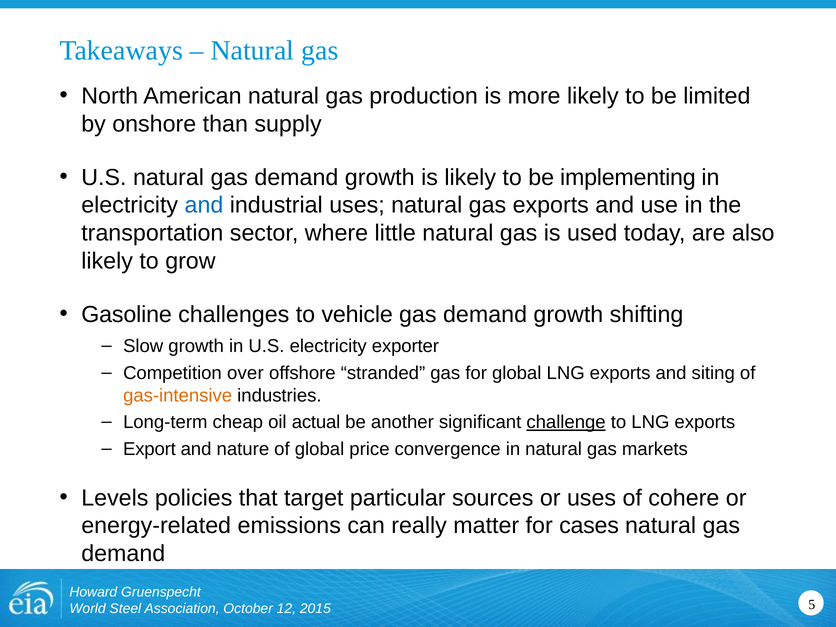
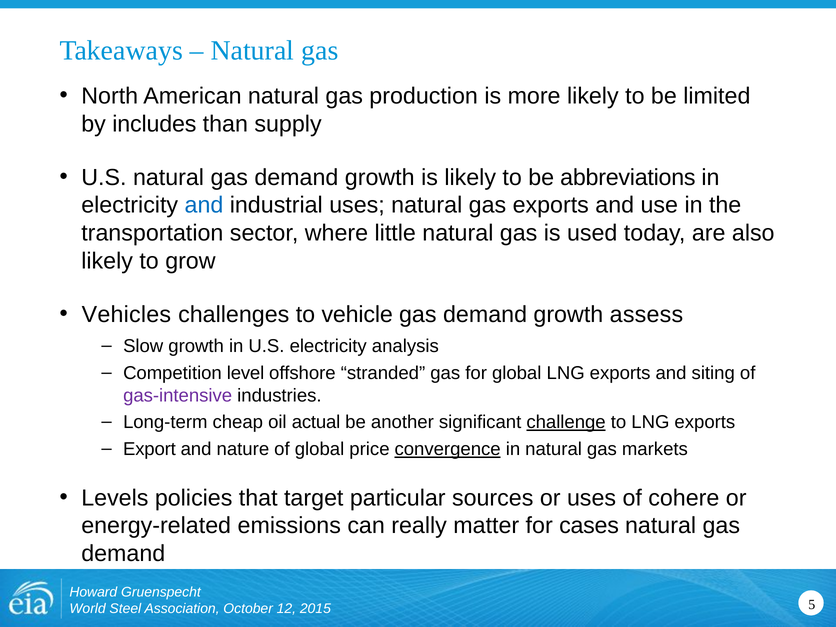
onshore: onshore -> includes (154, 124)
implementing: implementing -> abbreviations (628, 177)
Gasoline: Gasoline -> Vehicles (126, 314)
shifting: shifting -> assess (646, 314)
exporter: exporter -> analysis (405, 346)
over: over -> level (246, 373)
gas-intensive colour: orange -> purple (178, 395)
convergence underline: none -> present (448, 449)
